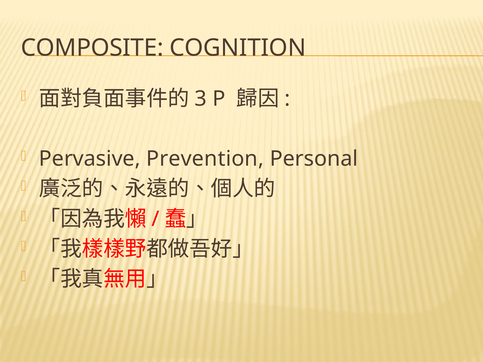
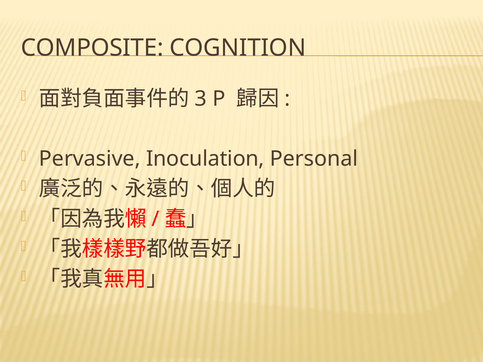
Prevention: Prevention -> Inoculation (205, 159)
